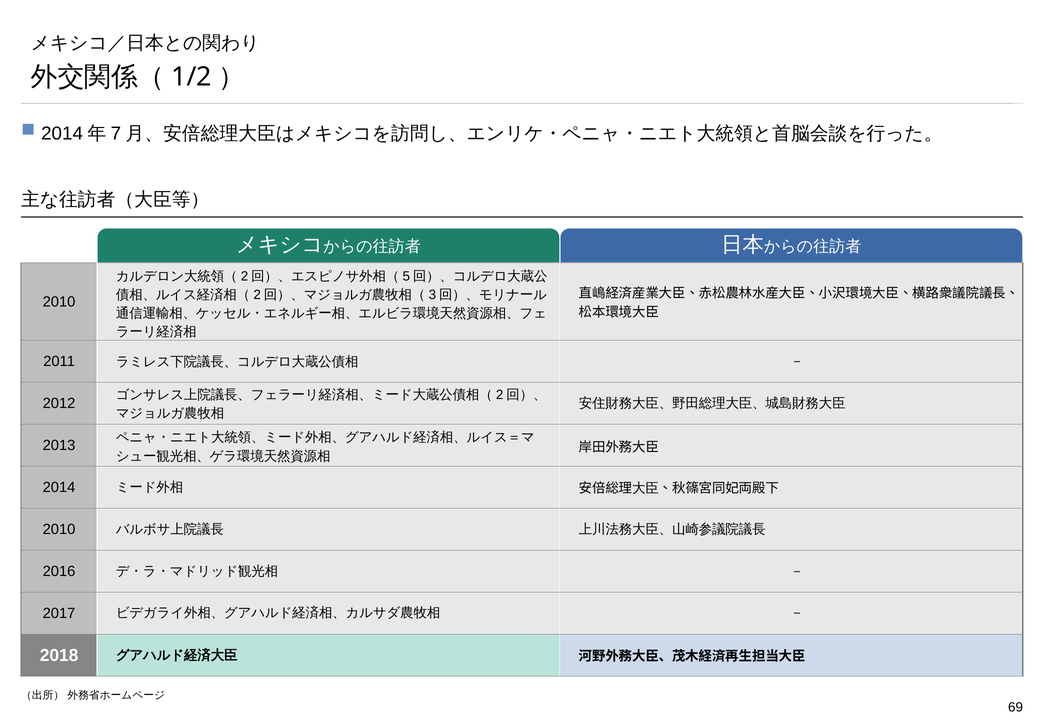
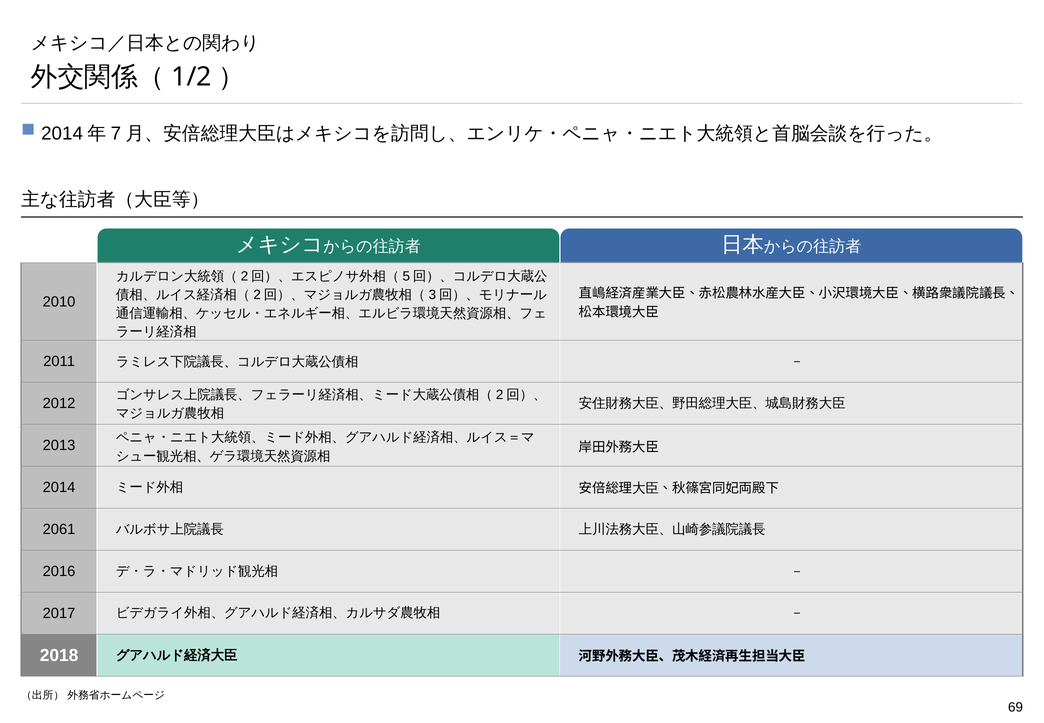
2010: 2010 -> 2061 (59, 529)
